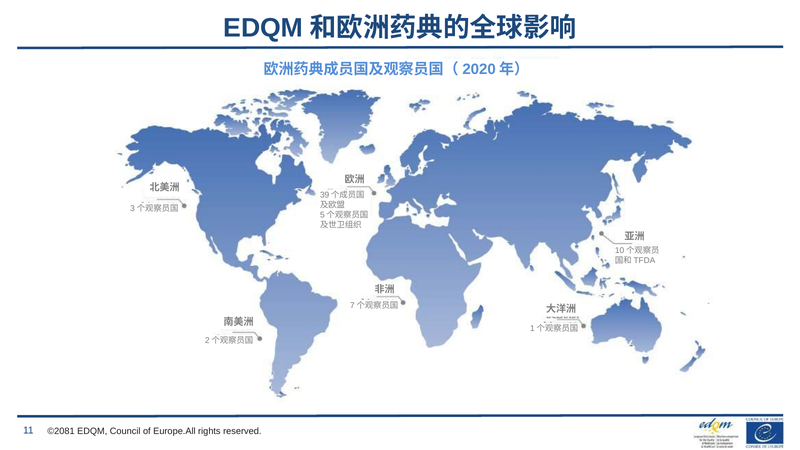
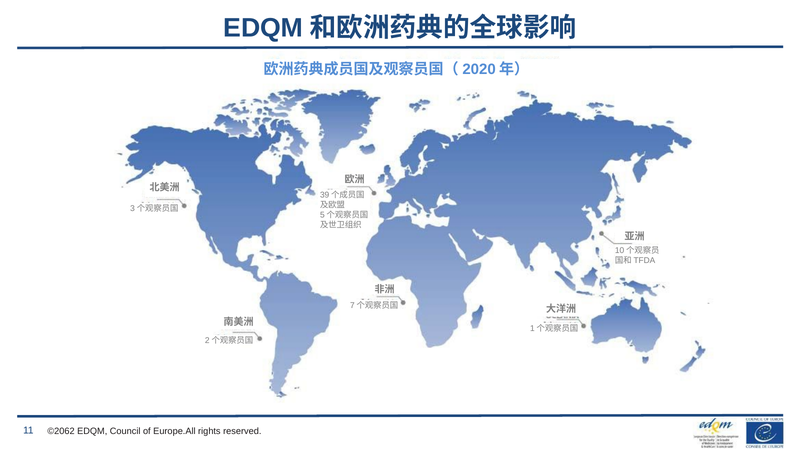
©2081: ©2081 -> ©2062 (61, 431)
